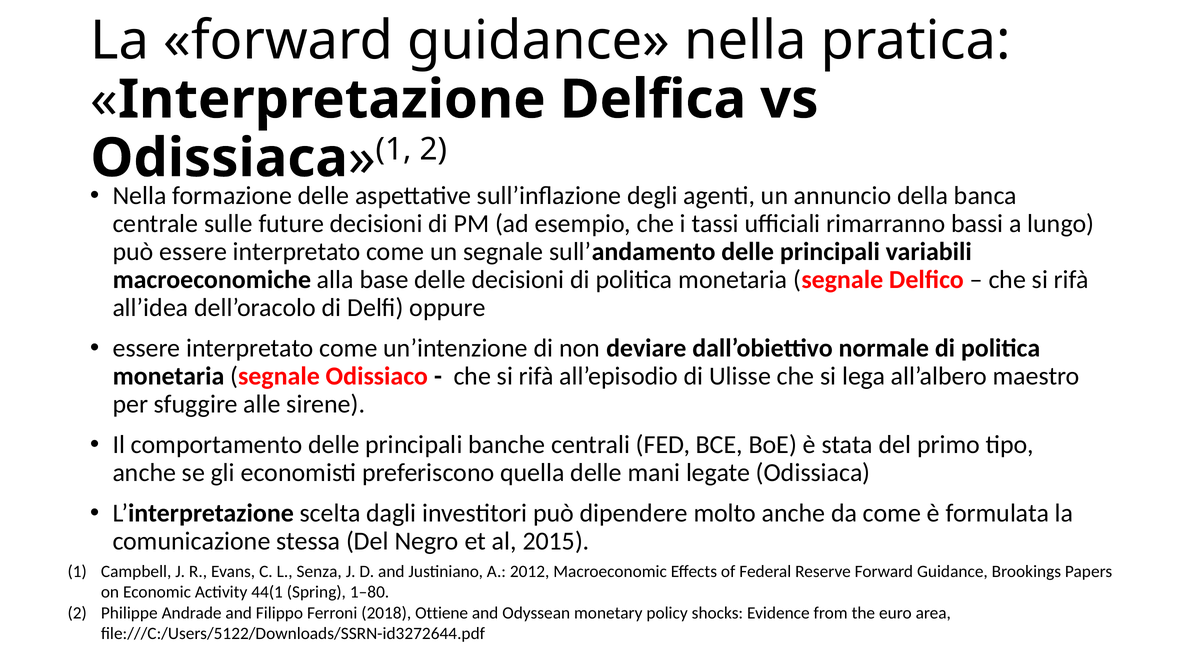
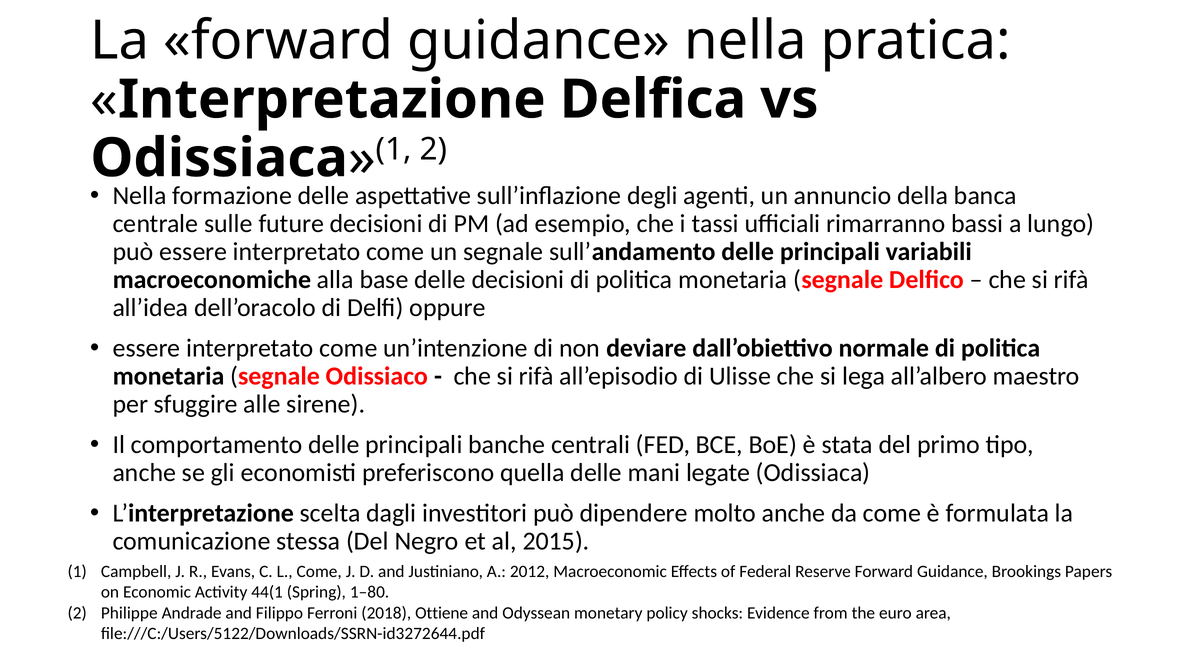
L Senza: Senza -> Come (319, 571)
